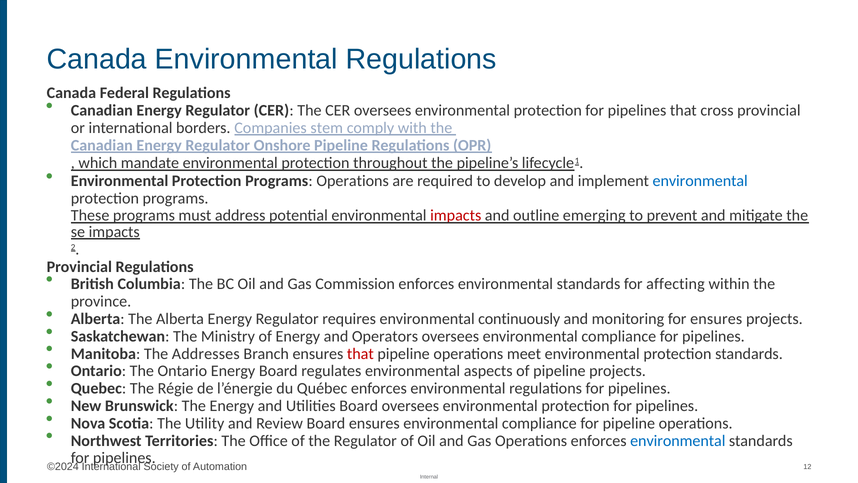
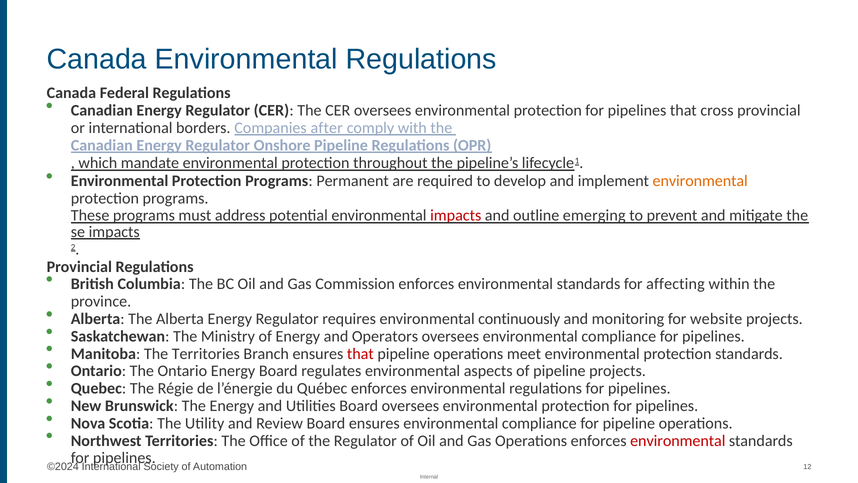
stem: stem -> after (327, 128)
Programs Operations: Operations -> Permanent (353, 181)
environmental colour: blue -> orange (700, 181)
for ensures: ensures -> website (716, 319)
The Addresses: Addresses -> Territories (206, 353)
environmental colour: blue -> red (678, 440)
